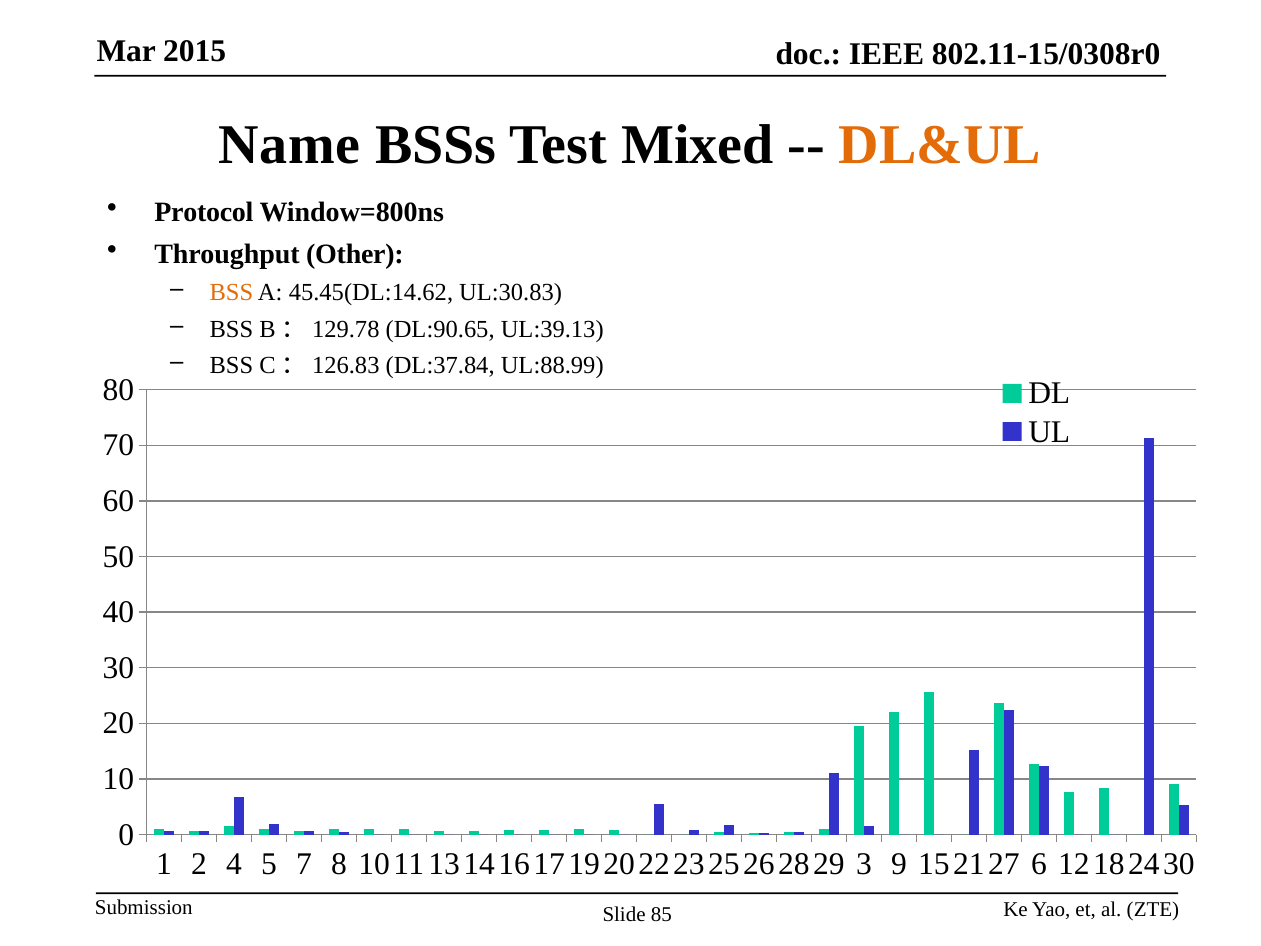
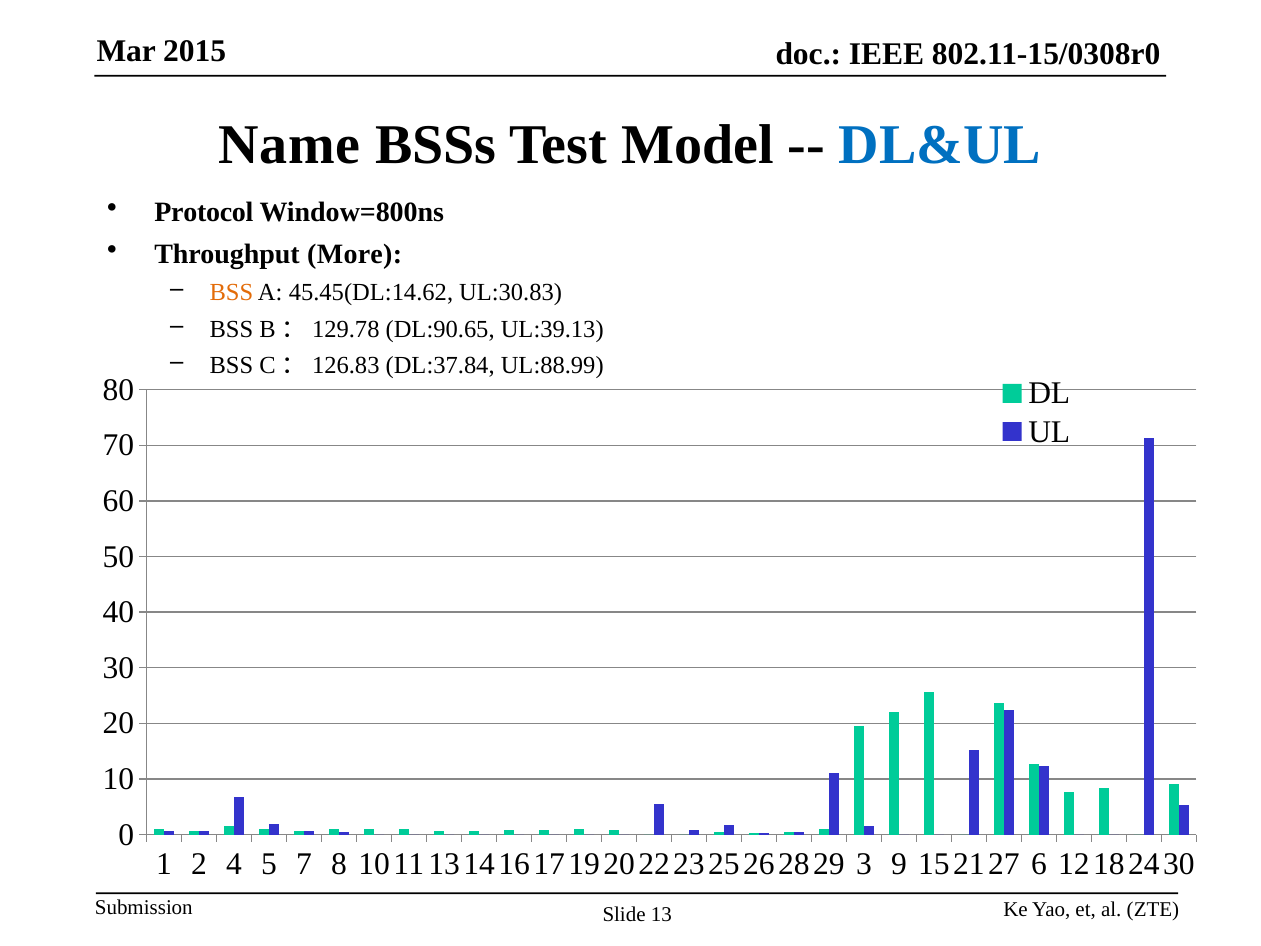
Mixed: Mixed -> Model (697, 145)
DL&UL colour: orange -> blue (940, 145)
Other: Other -> More (355, 254)
85: 85 -> 13 (661, 914)
